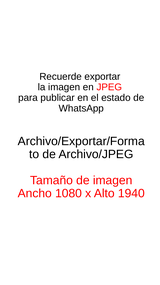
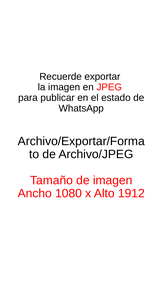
1940: 1940 -> 1912 (131, 193)
